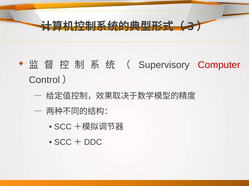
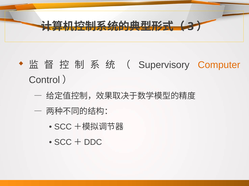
Computer colour: red -> orange (219, 65)
